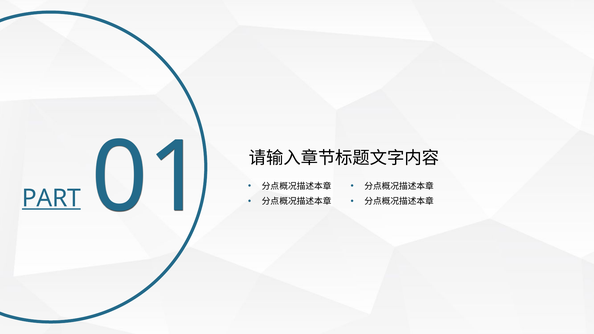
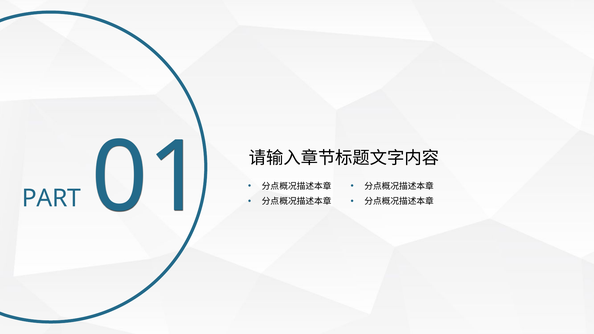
PART underline: present -> none (51, 198)
